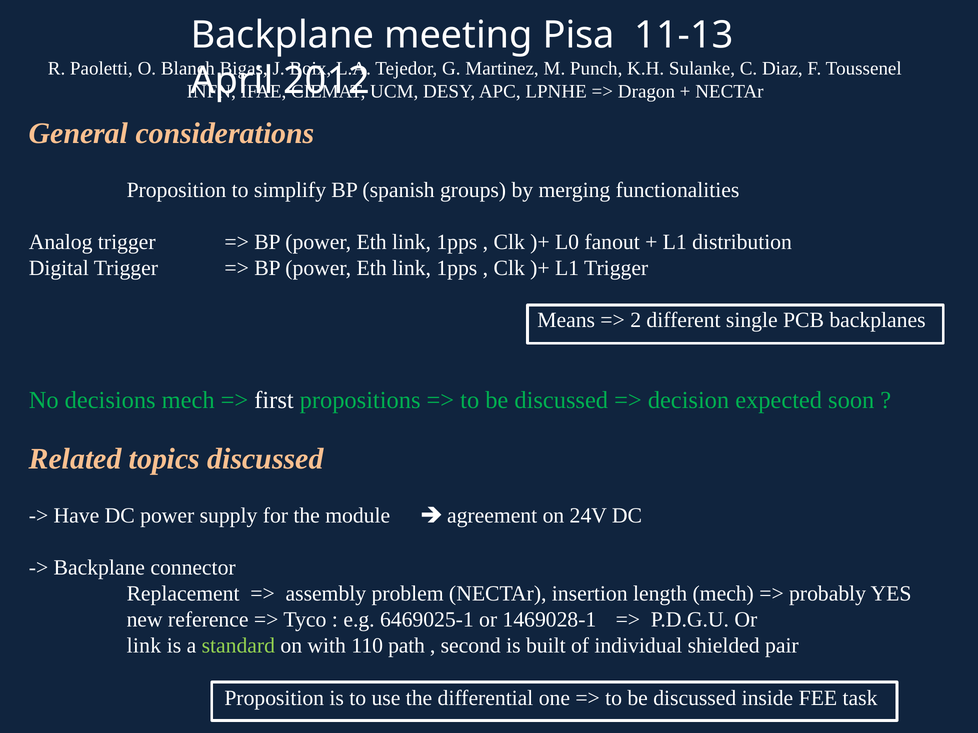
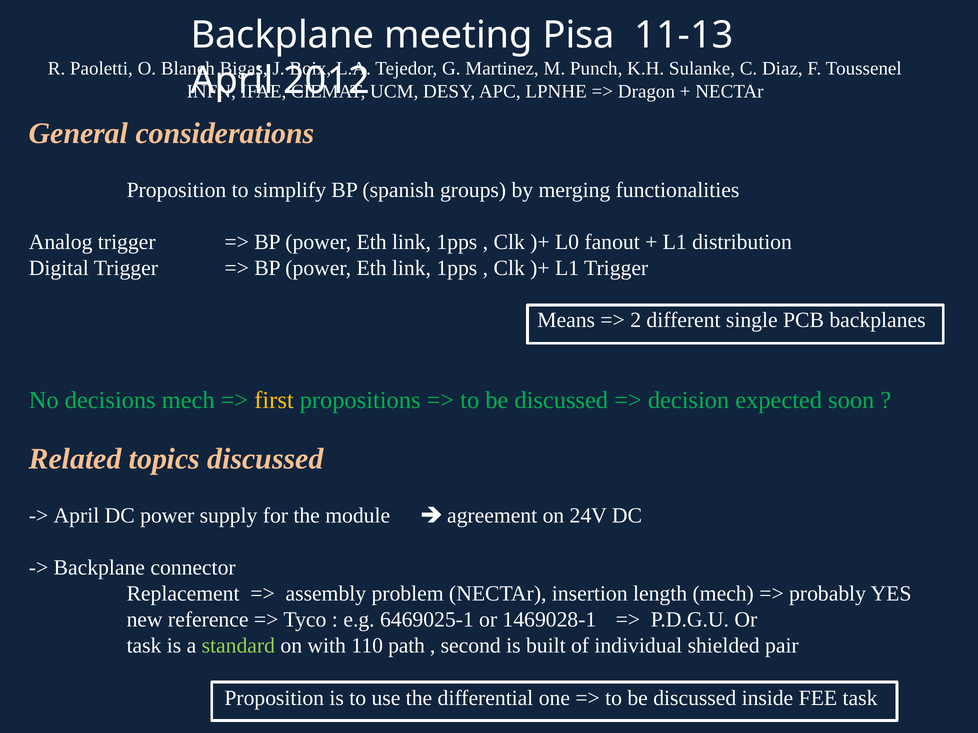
first colour: white -> yellow (274, 400)
Have: Have -> April (76, 516)
link: link -> task (144, 646)
